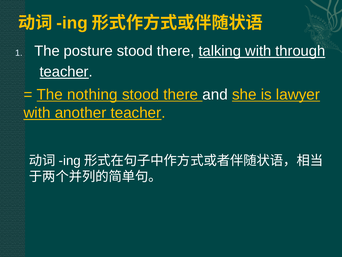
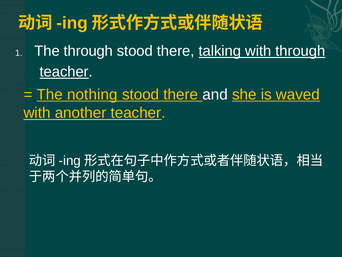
The posture: posture -> through (88, 51)
lawyer: lawyer -> waved (298, 94)
